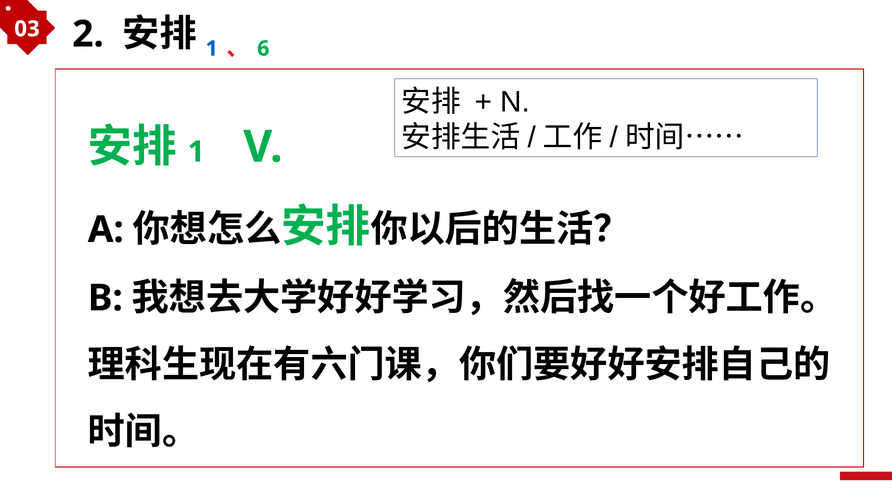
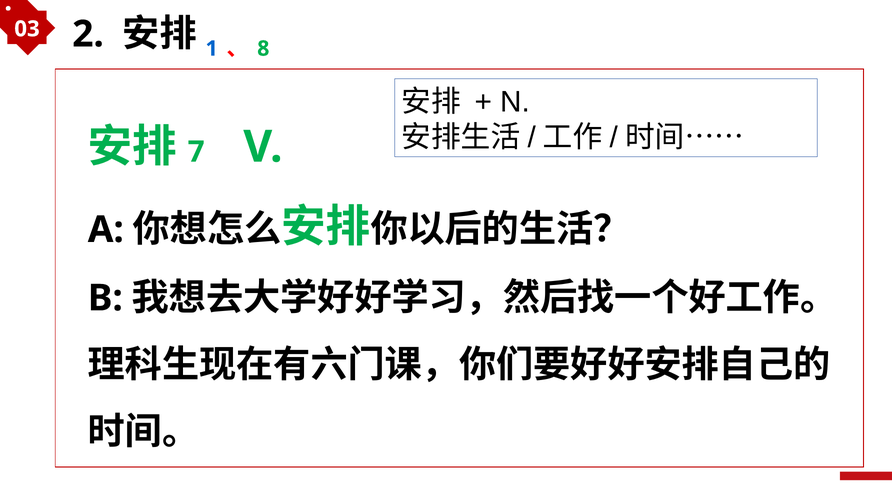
6: 6 -> 8 (263, 49)
1: 1 -> 7 (196, 152)
